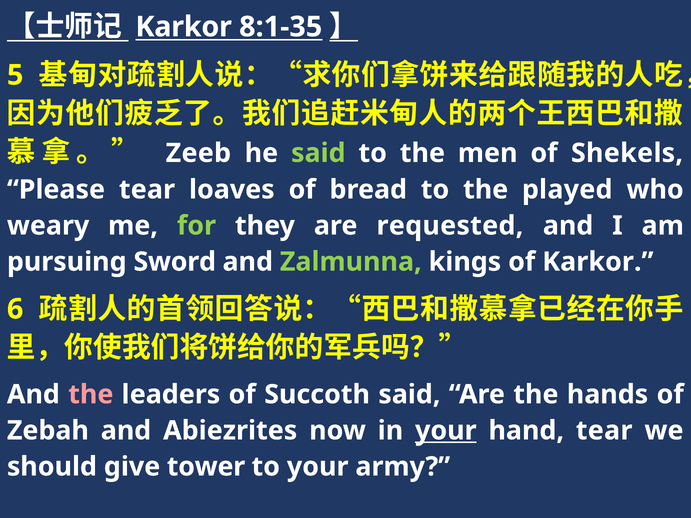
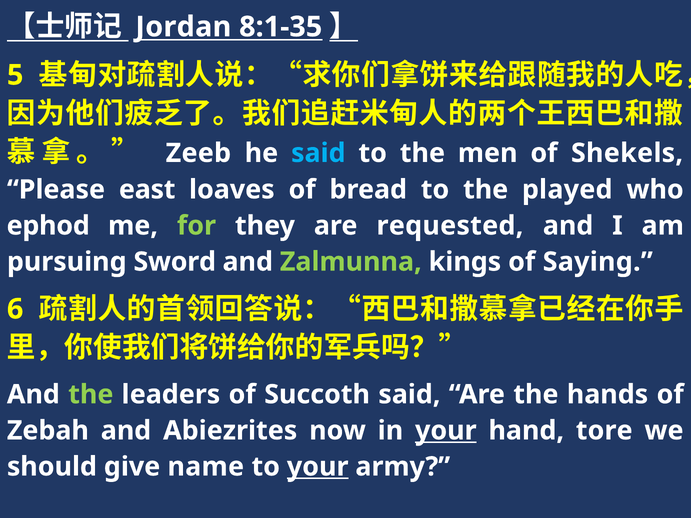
Karkor: Karkor -> Jordan (183, 27)
said colour: light green -> light blue (318, 153)
Please tear: tear -> east (147, 190)
weary: weary -> ephod (48, 226)
of Karkor: Karkor -> Saying (598, 262)
the colour: pink -> light green (91, 395)
hand tear: tear -> tore (604, 431)
tower: tower -> name (206, 467)
your underline: none -> present (318, 467)
